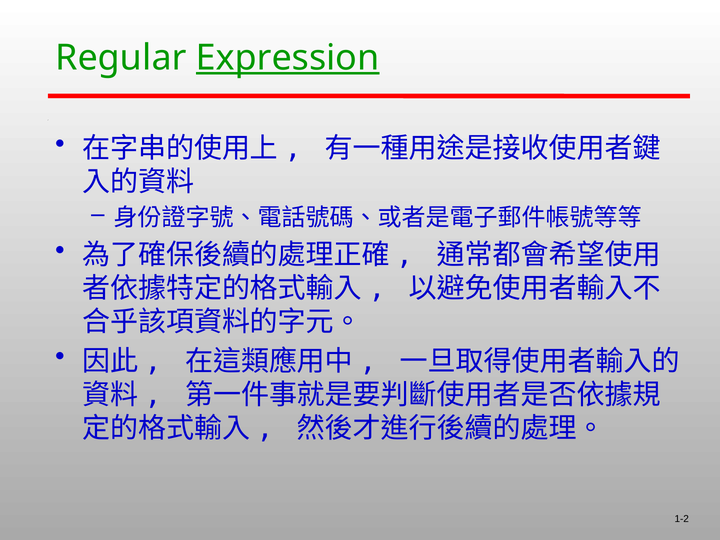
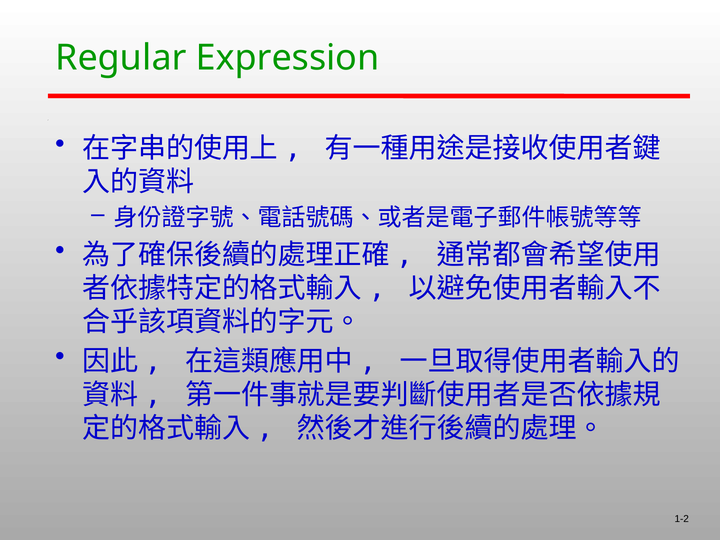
Expression underline: present -> none (288, 58)
